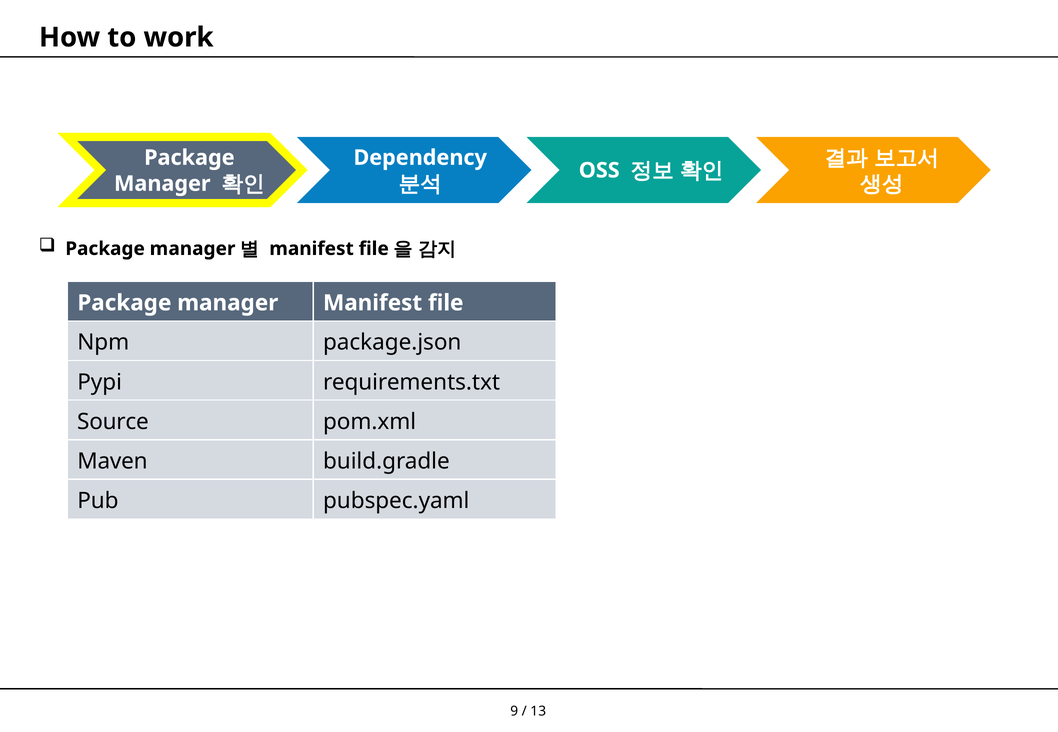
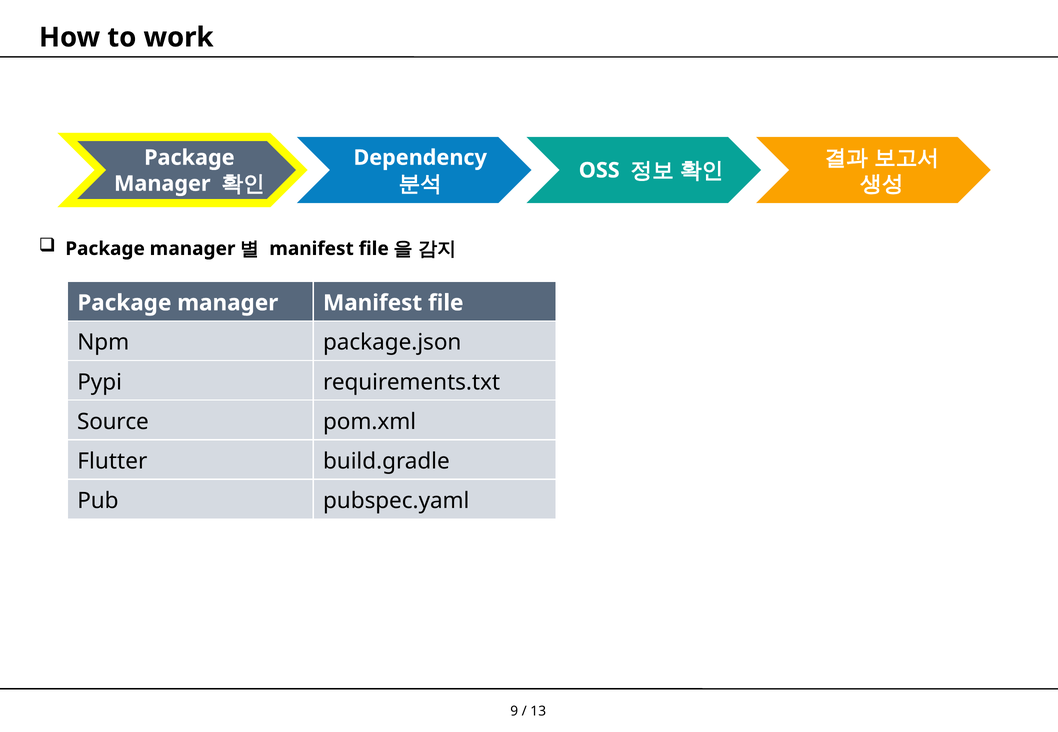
Maven: Maven -> Flutter (112, 462)
